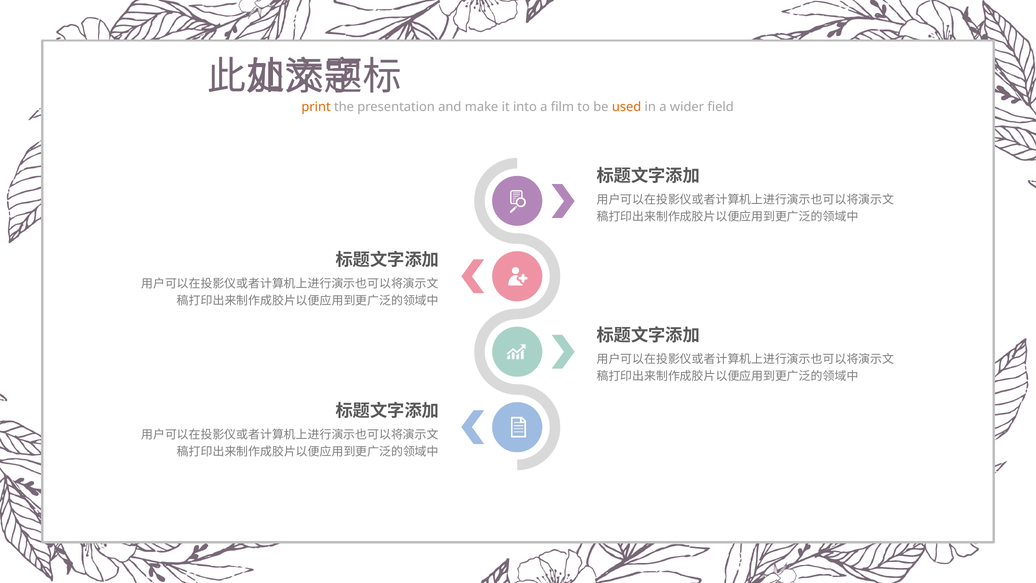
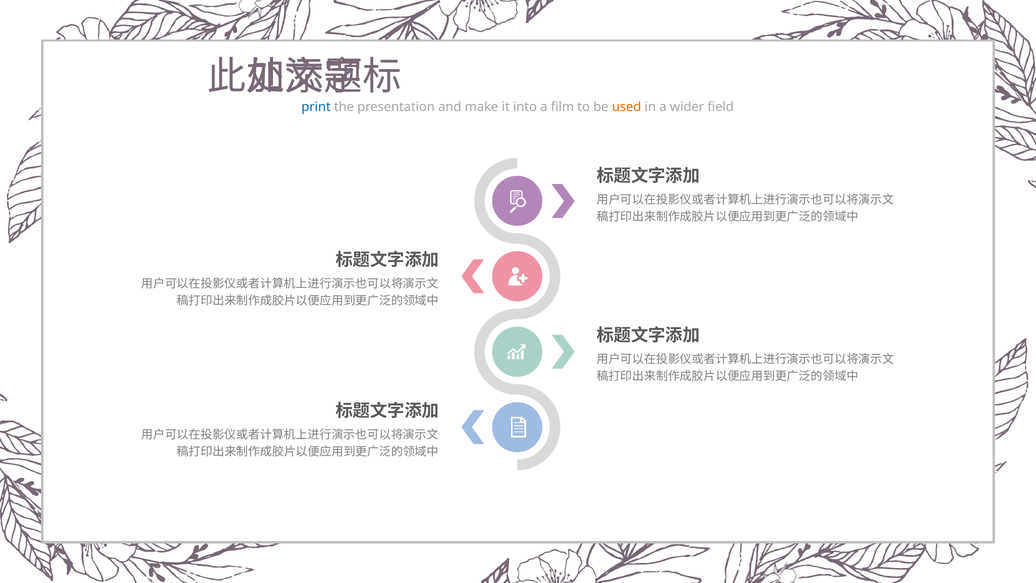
print colour: orange -> blue (316, 107)
